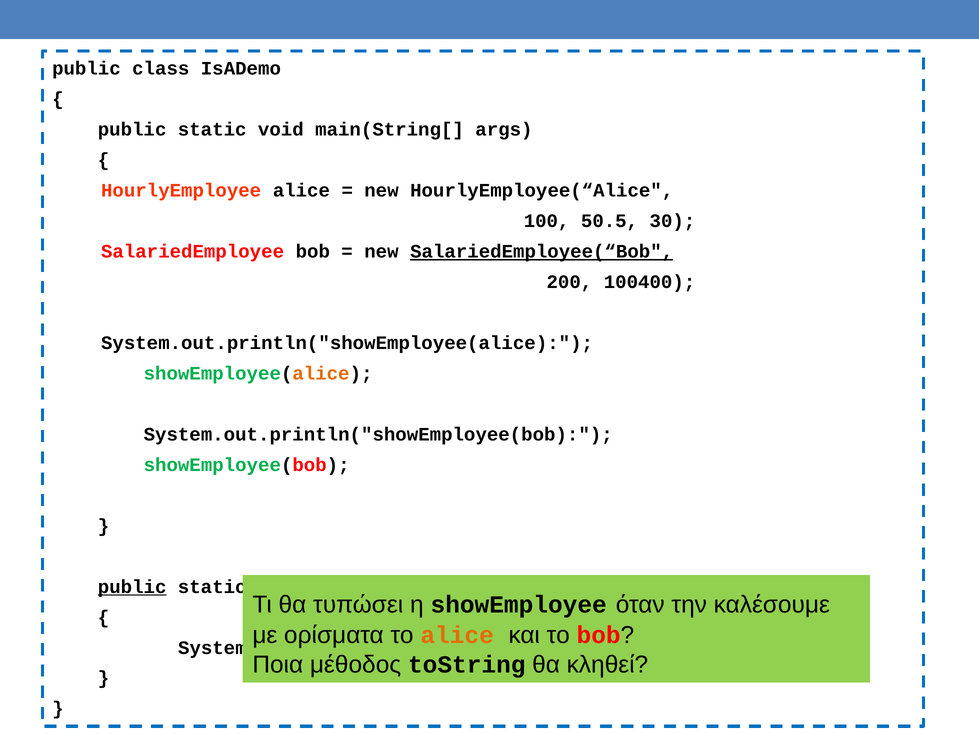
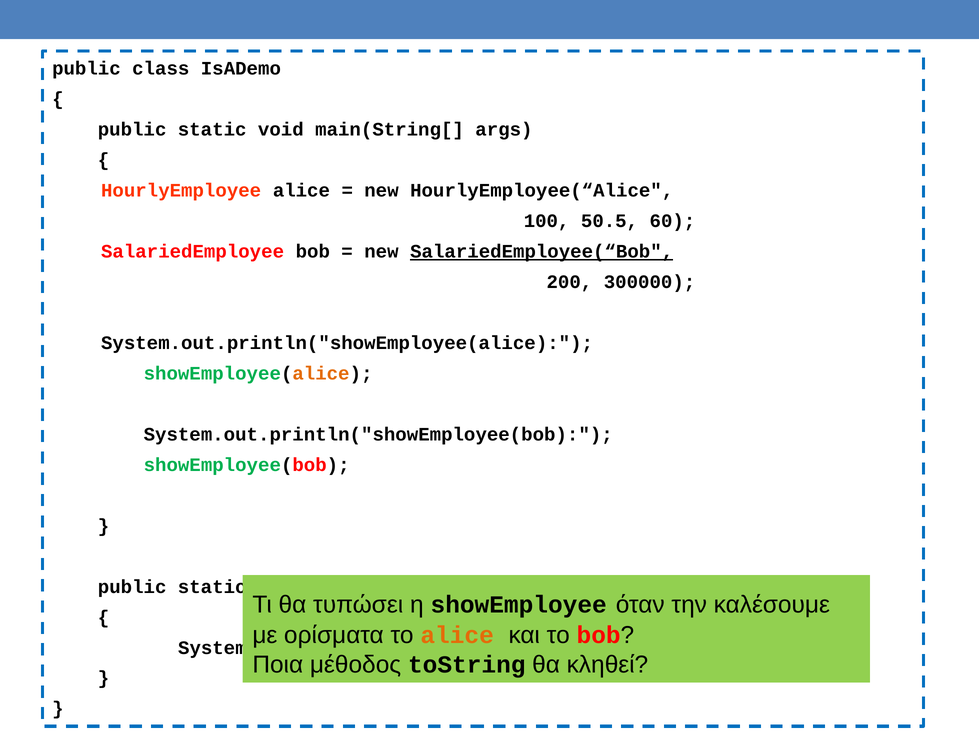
30: 30 -> 60 (672, 221)
100400: 100400 -> 300000 (650, 282)
public underline: present -> none (132, 587)
